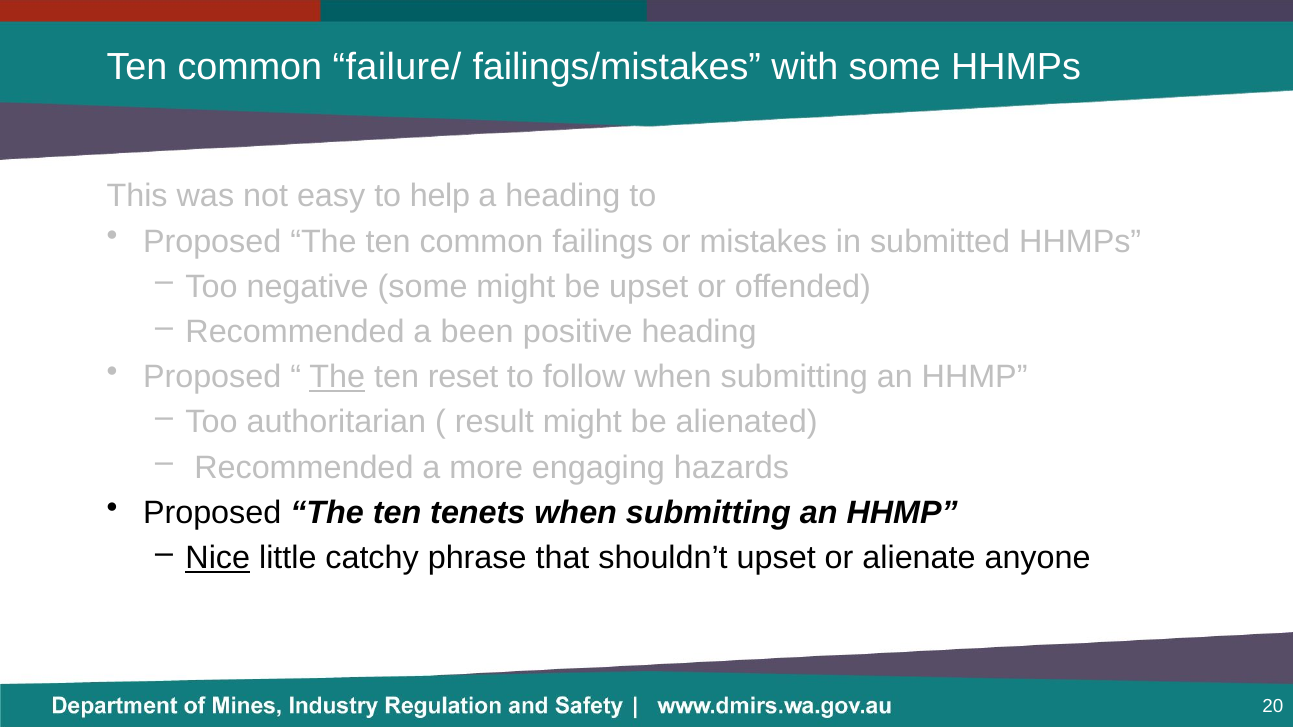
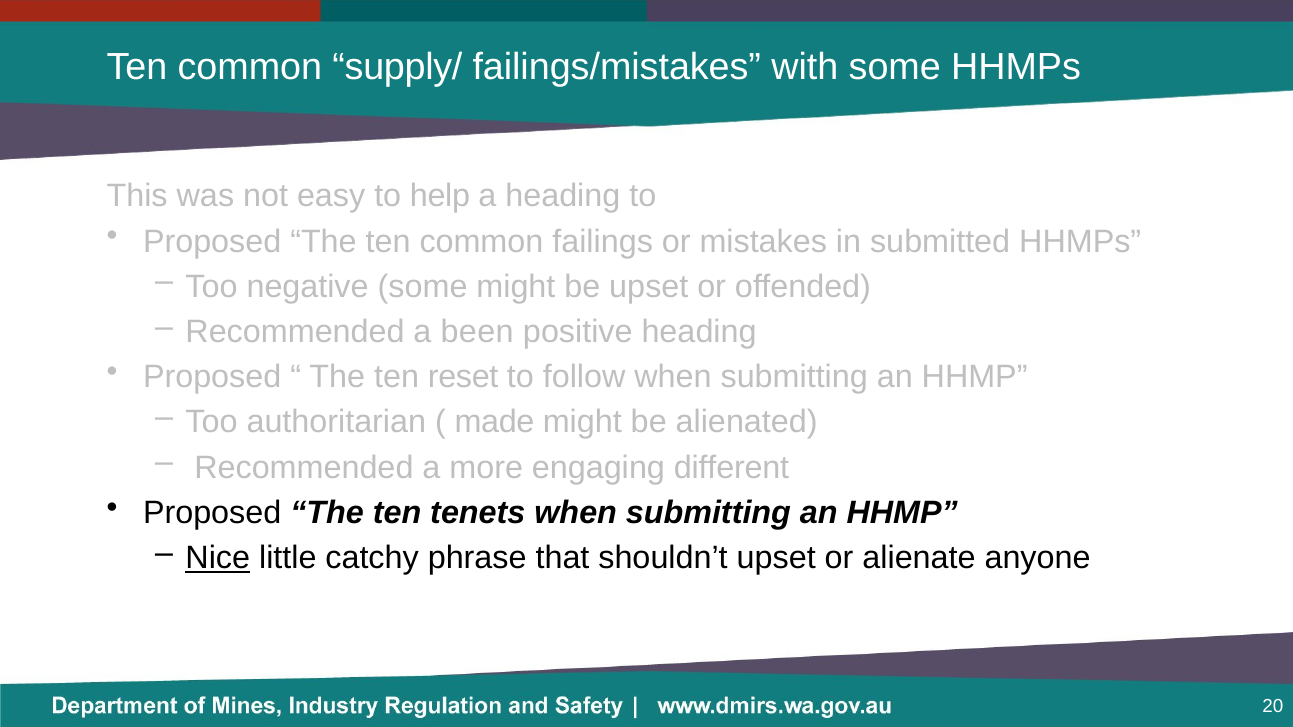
failure/: failure/ -> supply/ (397, 67)
The underline: present -> none (337, 377)
result: result -> made (494, 422)
hazards: hazards -> different (732, 468)
